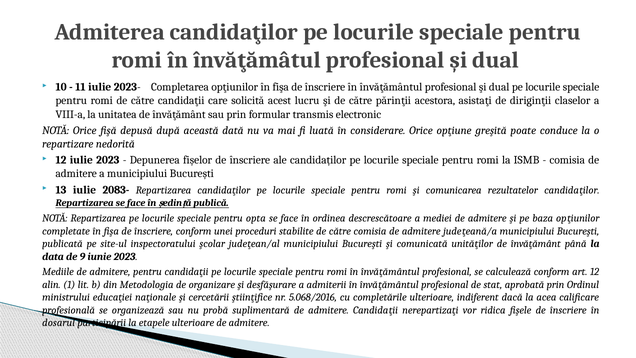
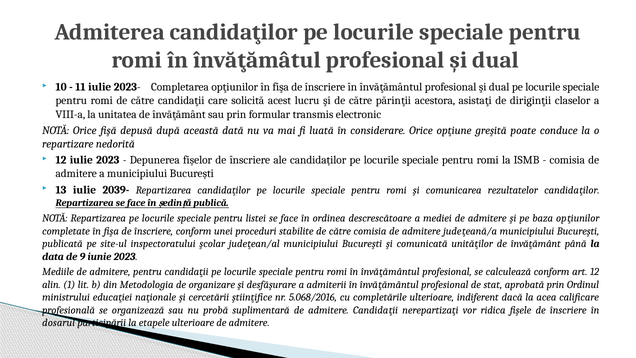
2083-: 2083- -> 2039- (116, 190)
opta: opta -> listei (256, 218)
